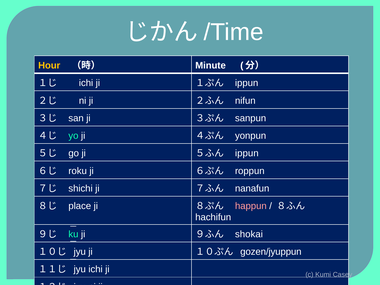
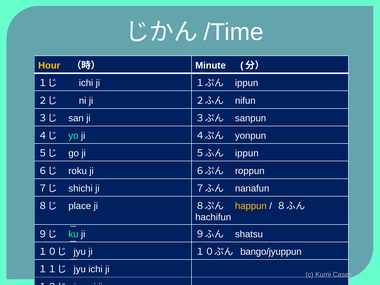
happun colour: pink -> yellow (251, 206)
shokai: shokai -> shatsu (249, 234)
gozen/jyuppun: gozen/jyuppun -> bango/jyuppun (271, 252)
